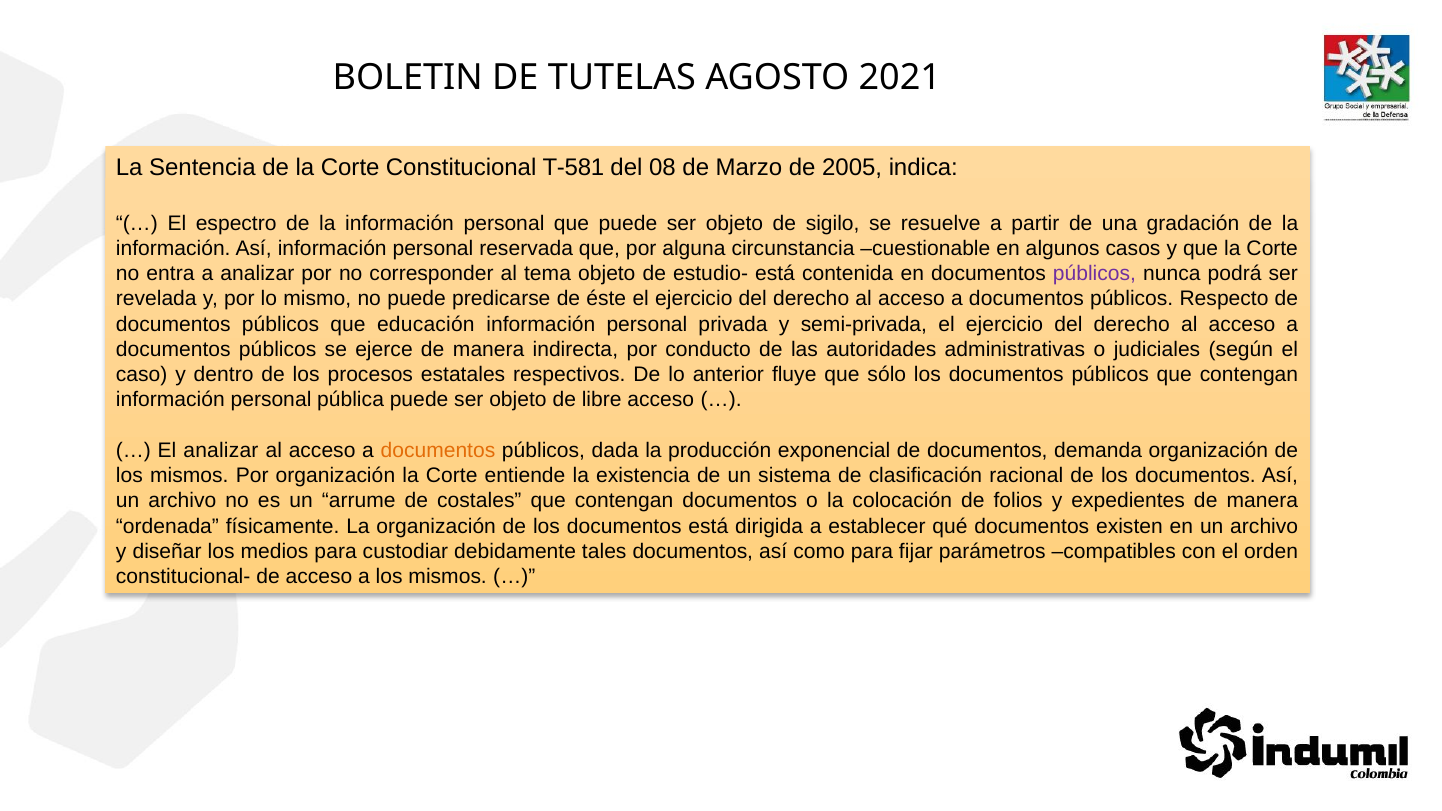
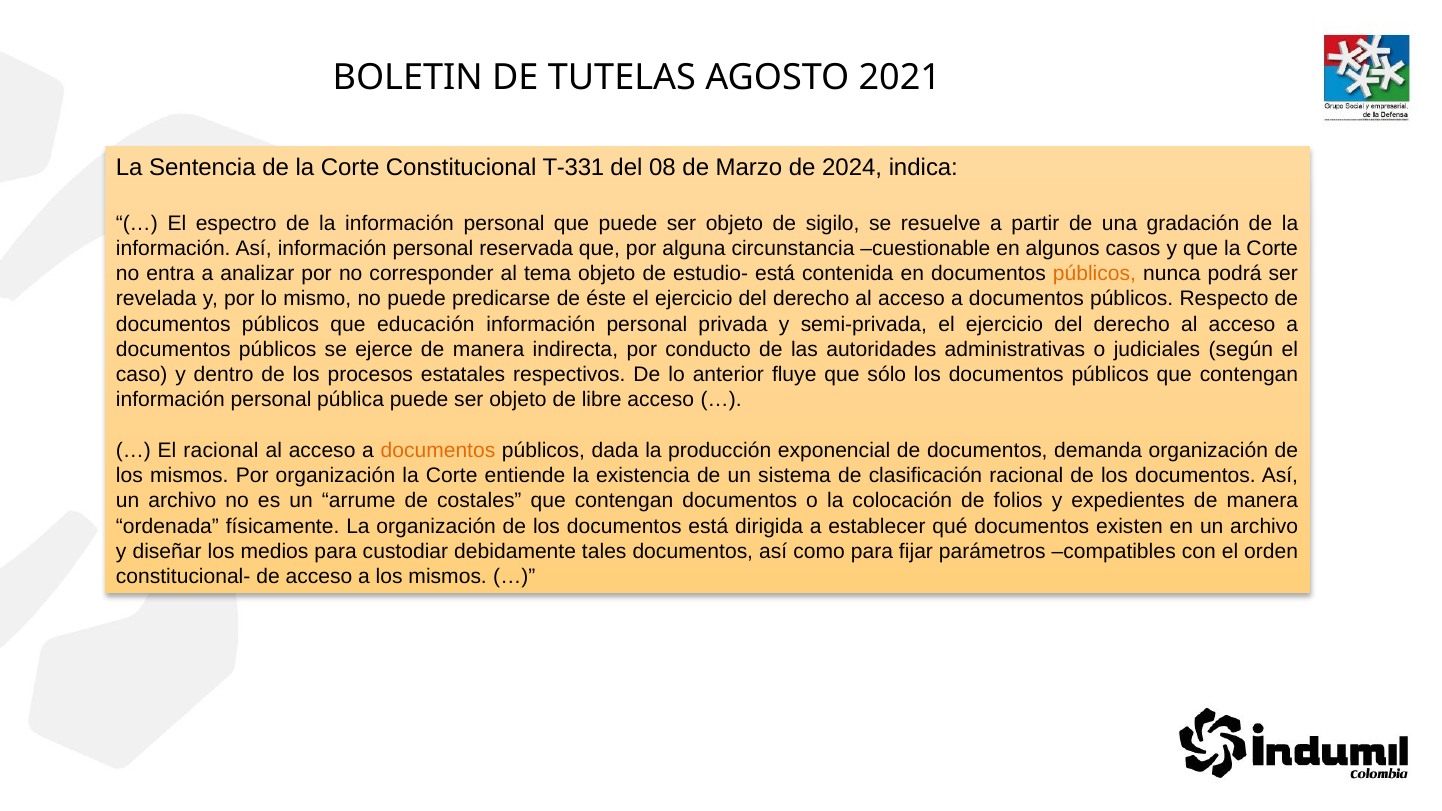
T-581: T-581 -> T-331 (573, 167)
2005: 2005 -> 2024 (852, 167)
públicos colour: purple -> orange (1094, 274)
El analizar: analizar -> racional (221, 450)
